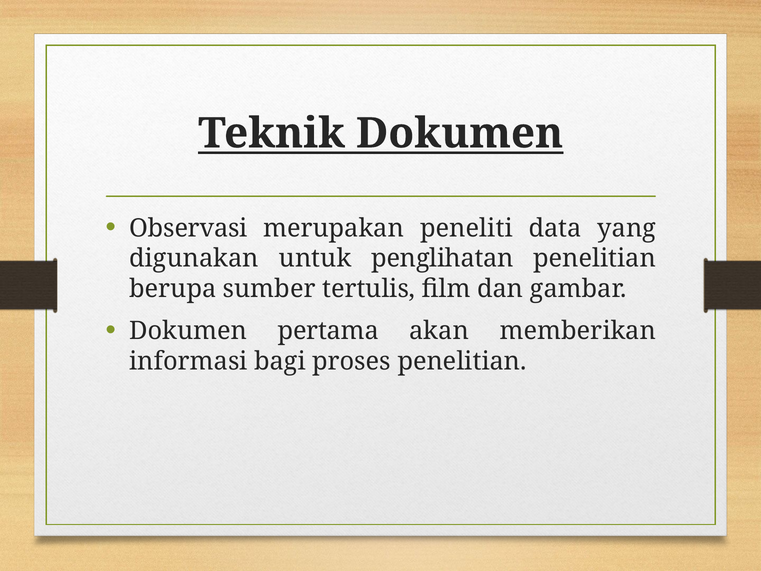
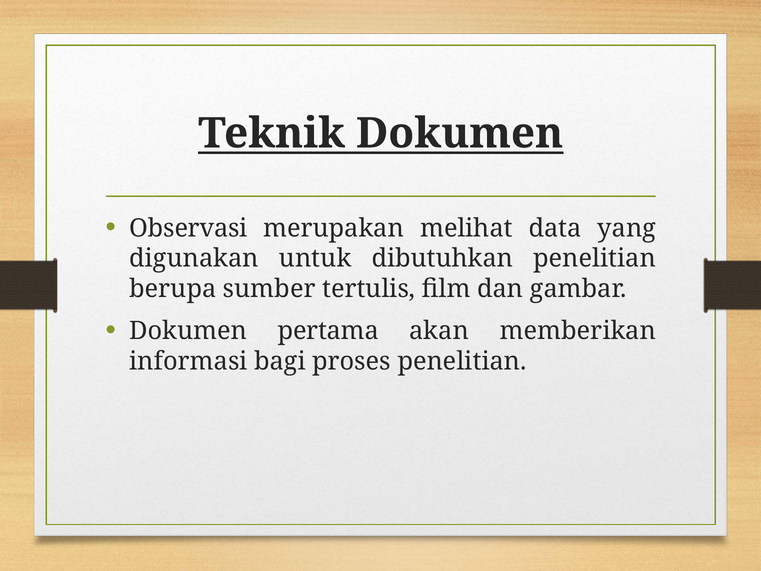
peneliti: peneliti -> melihat (466, 228)
penglihatan: penglihatan -> dibutuhkan (442, 258)
